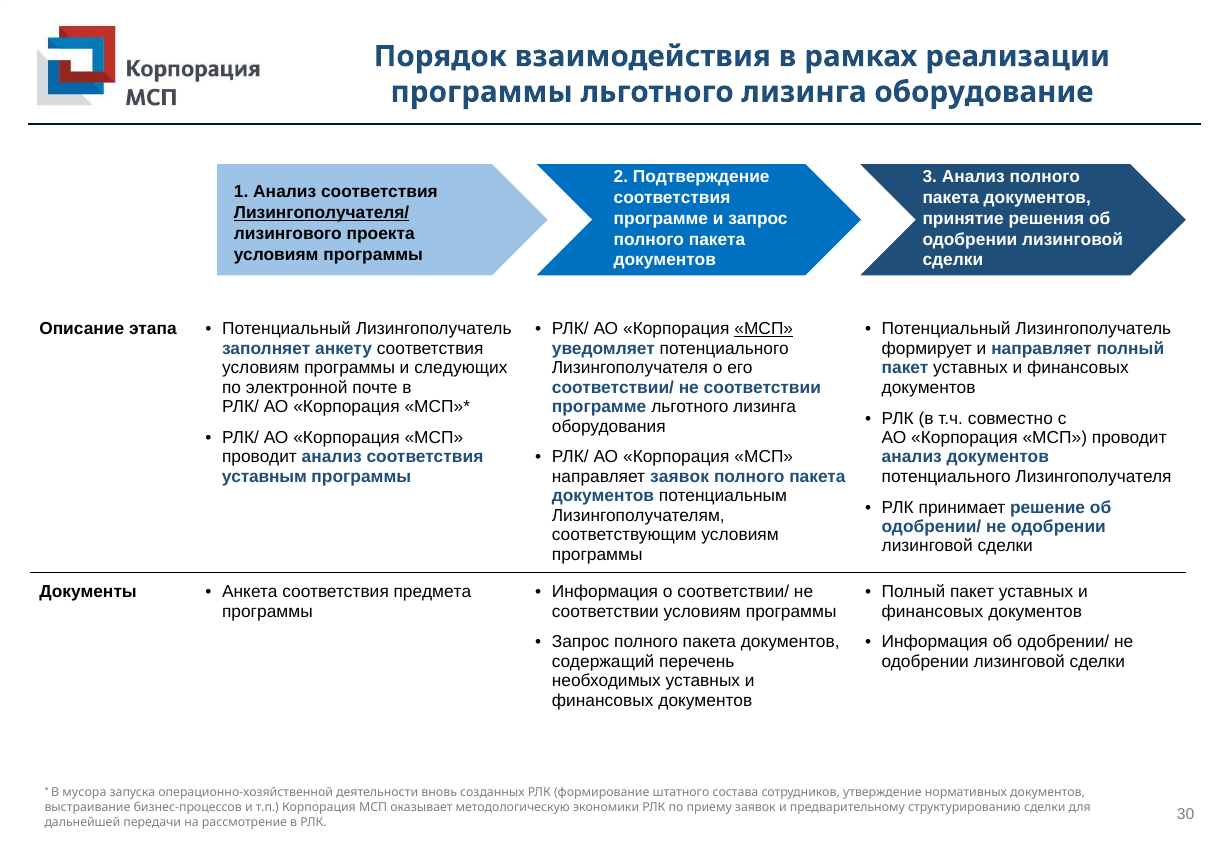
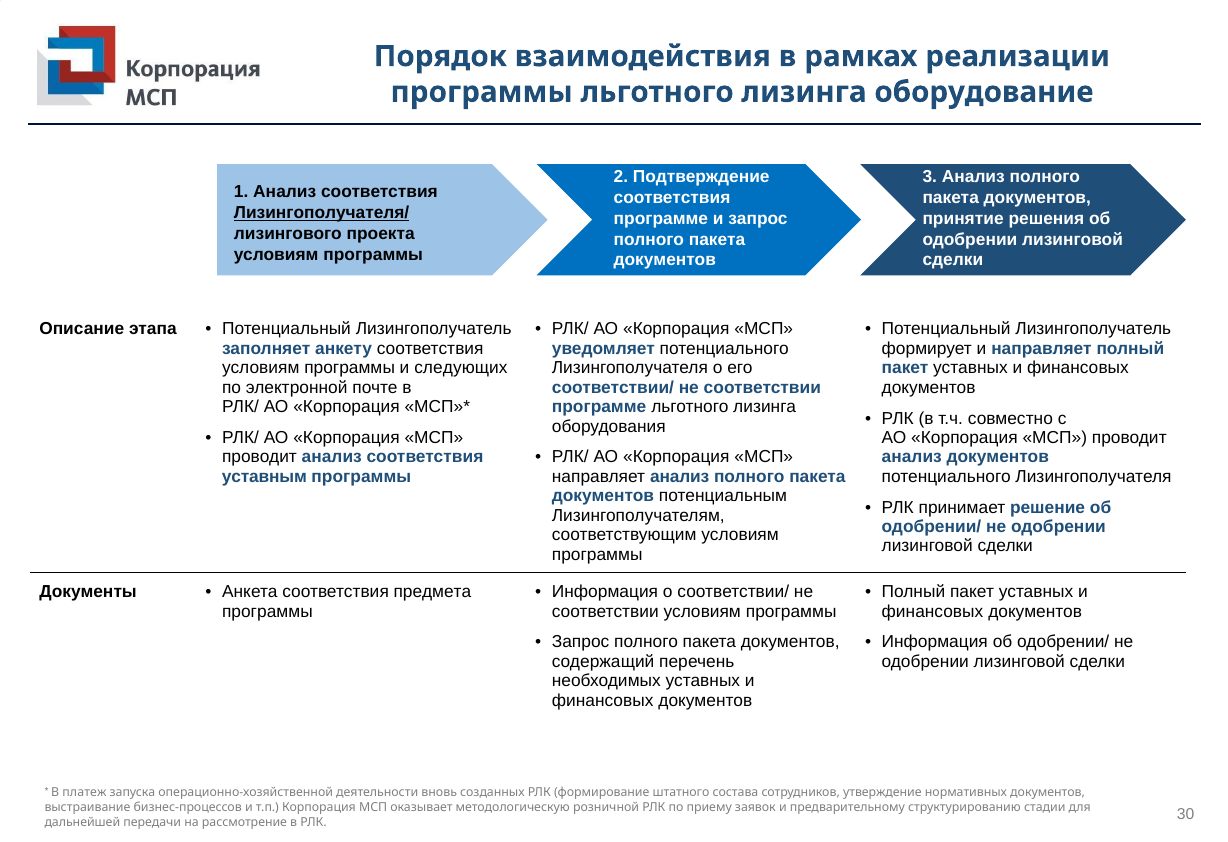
МСП underline: present -> none (764, 329)
направляет заявок: заявок -> анализ (680, 477)
мусора: мусора -> платеж (84, 793)
экономики: экономики -> розничной (606, 808)
структурированию сделки: сделки -> стадии (1045, 808)
